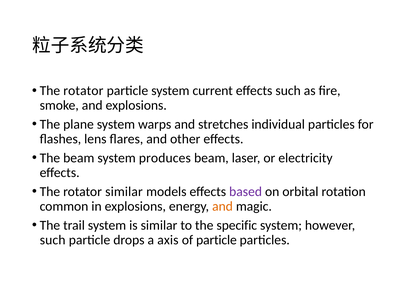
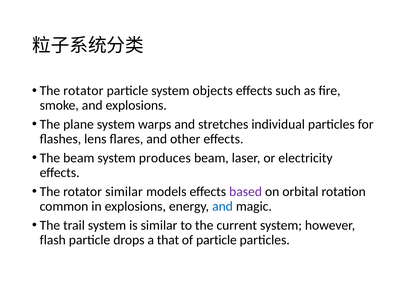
current: current -> objects (213, 91)
and colour: orange -> blue (222, 206)
specific: specific -> current (237, 225)
such: such -> flash (53, 239)
axis: axis -> that (168, 239)
